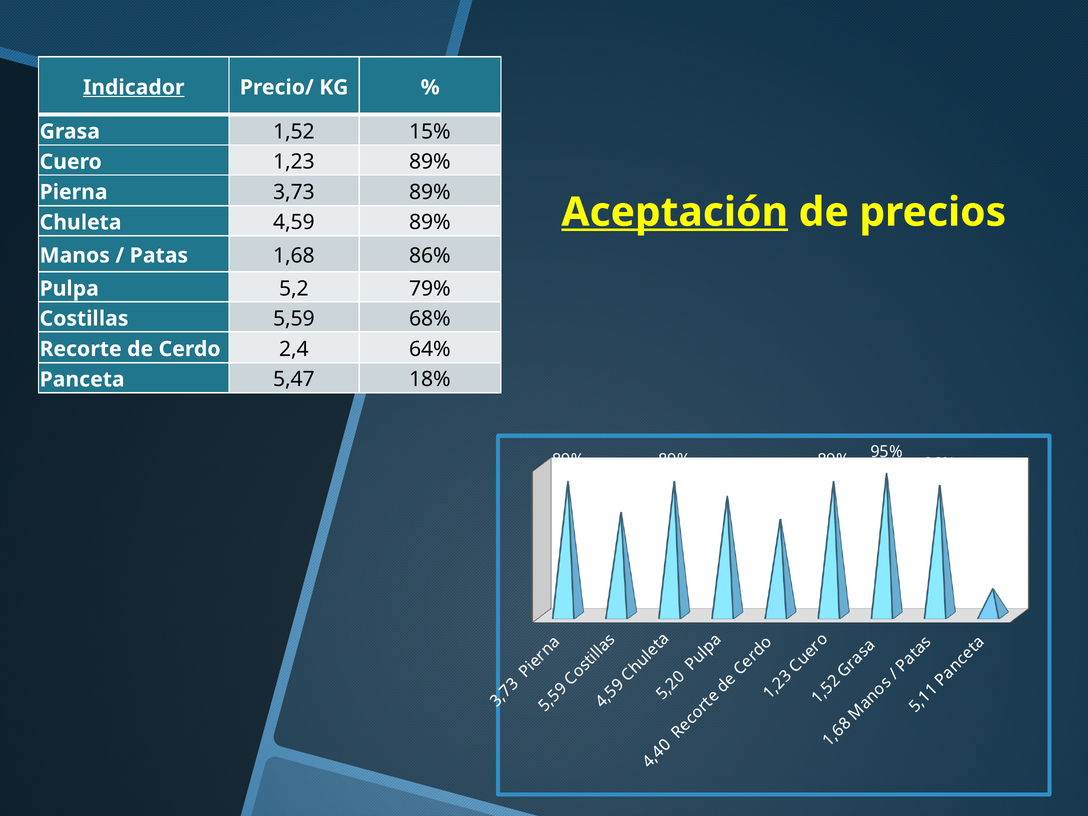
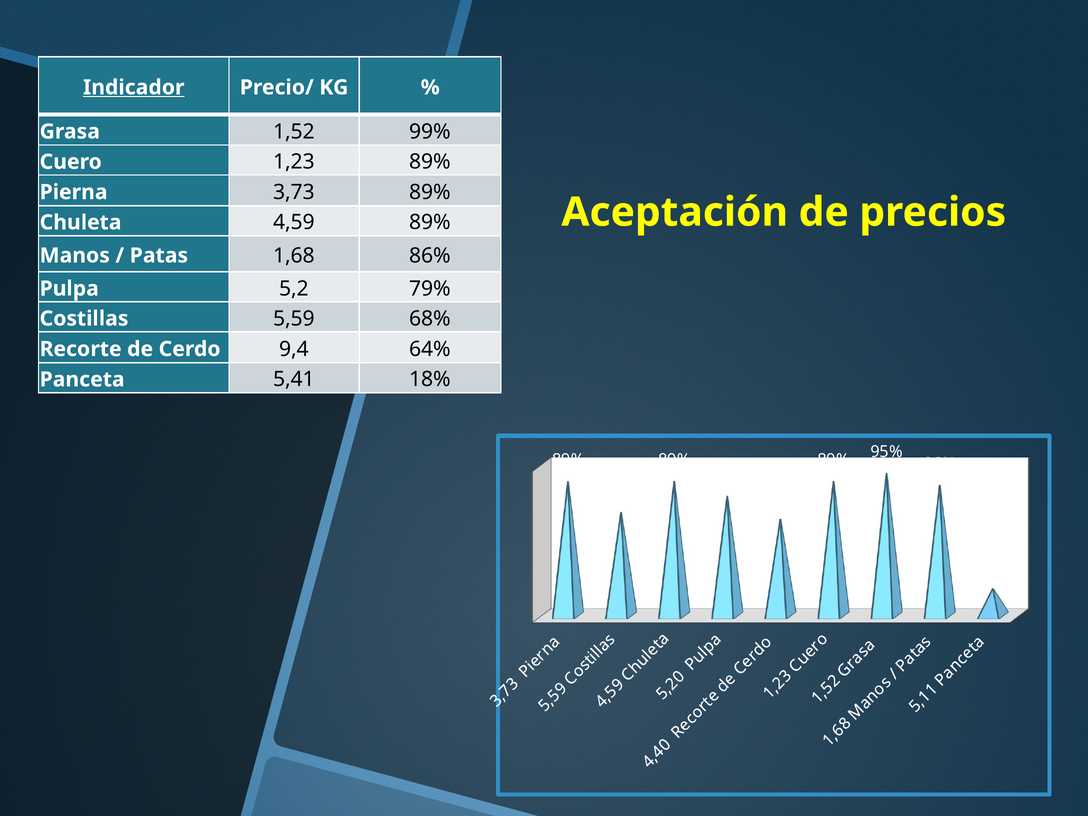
15%: 15% -> 99% (430, 132)
Aceptación underline: present -> none (675, 212)
2,4: 2,4 -> 9,4 (294, 349)
5,47: 5,47 -> 5,41 (294, 380)
